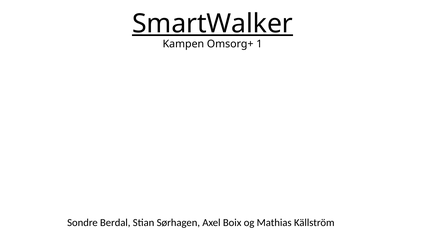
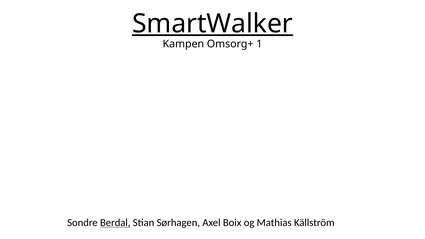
Berdal underline: none -> present (115, 223)
